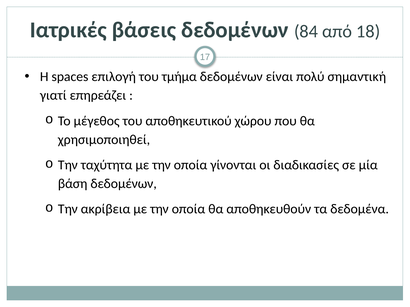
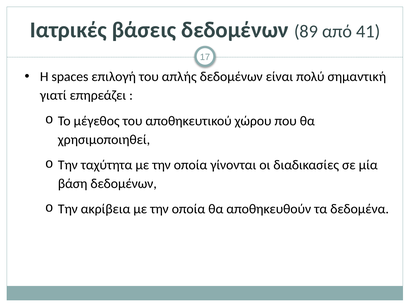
84: 84 -> 89 (306, 32)
18: 18 -> 41 (368, 32)
τμήμα: τμήμα -> απλής (179, 77)
